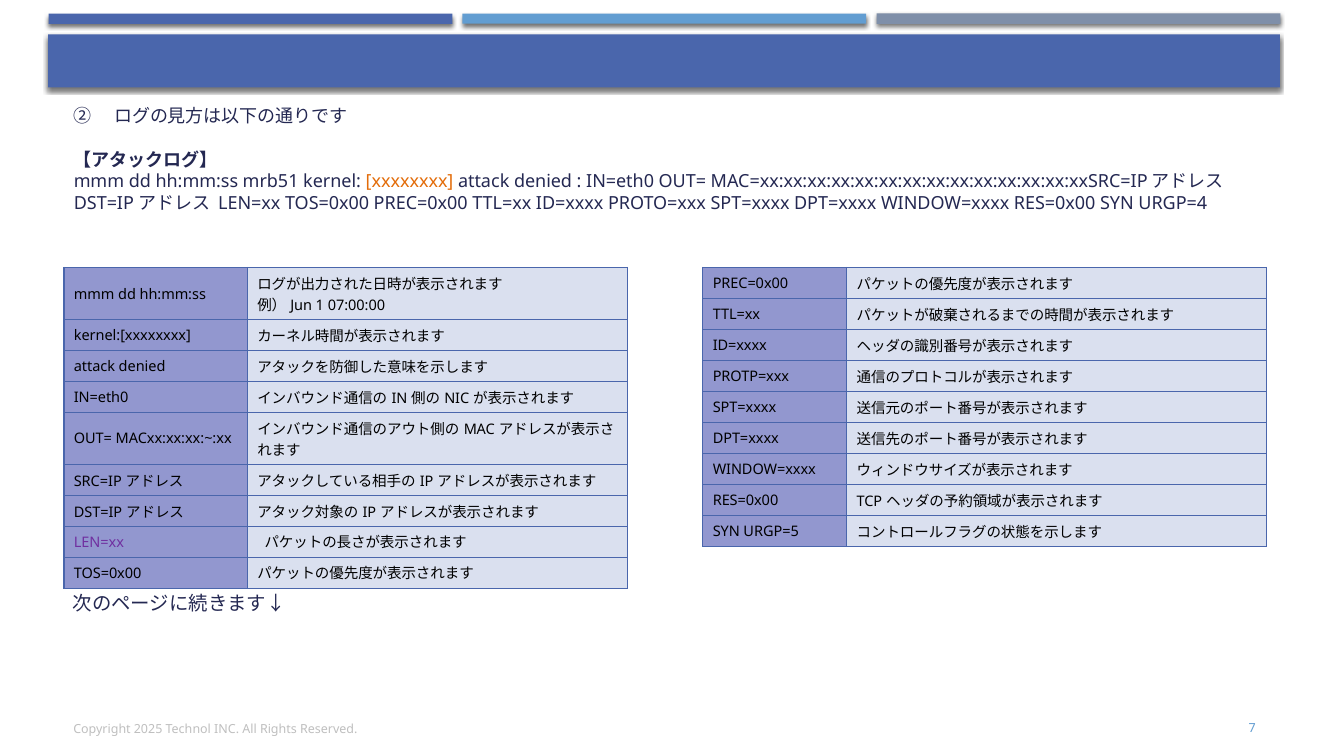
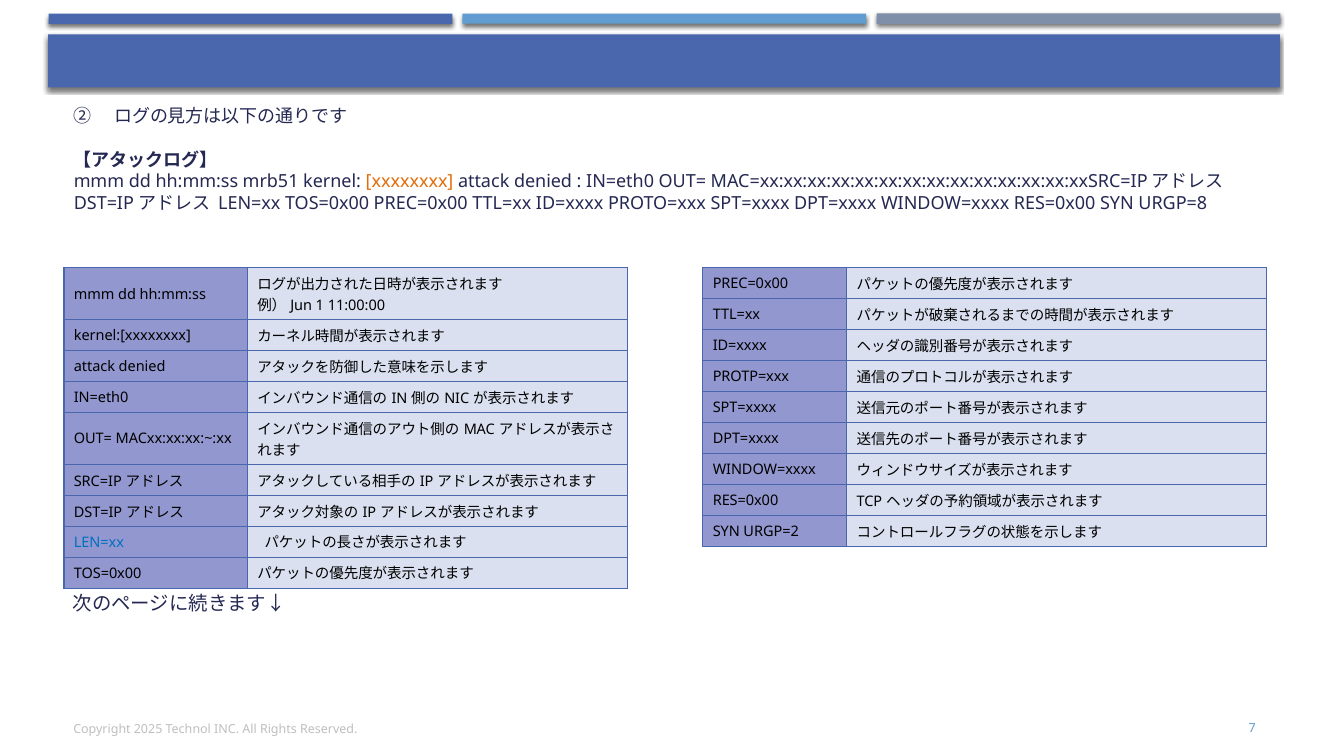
URGP=4: URGP=4 -> URGP=8 (1173, 203)
07:00:00: 07:00:00 -> 11:00:00 (357, 305)
URGP=5: URGP=5 -> URGP=2 (771, 531)
LEN=xx colour: purple -> blue (99, 542)
